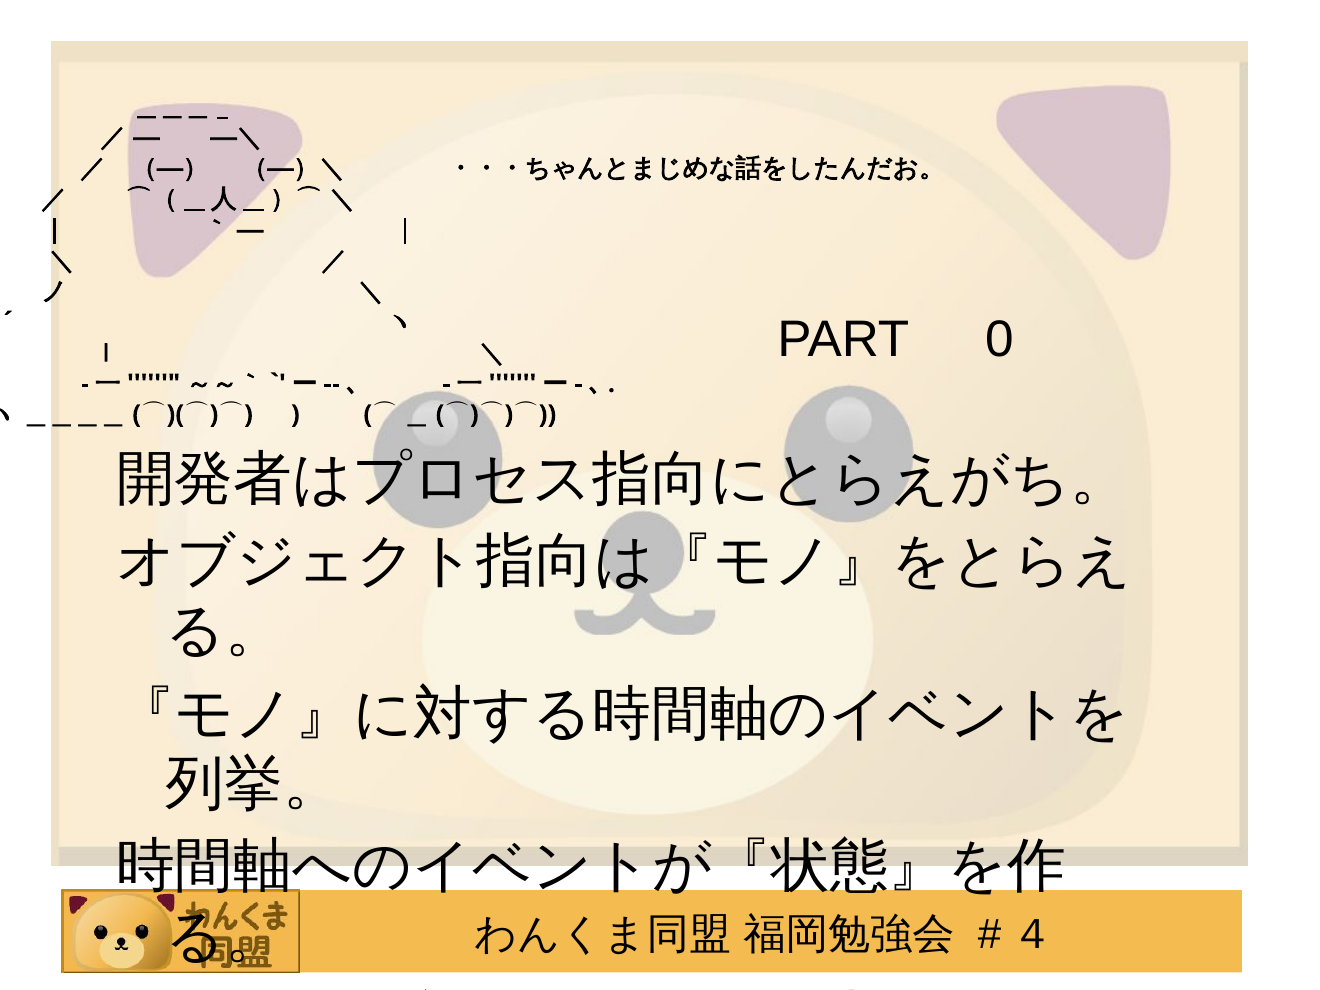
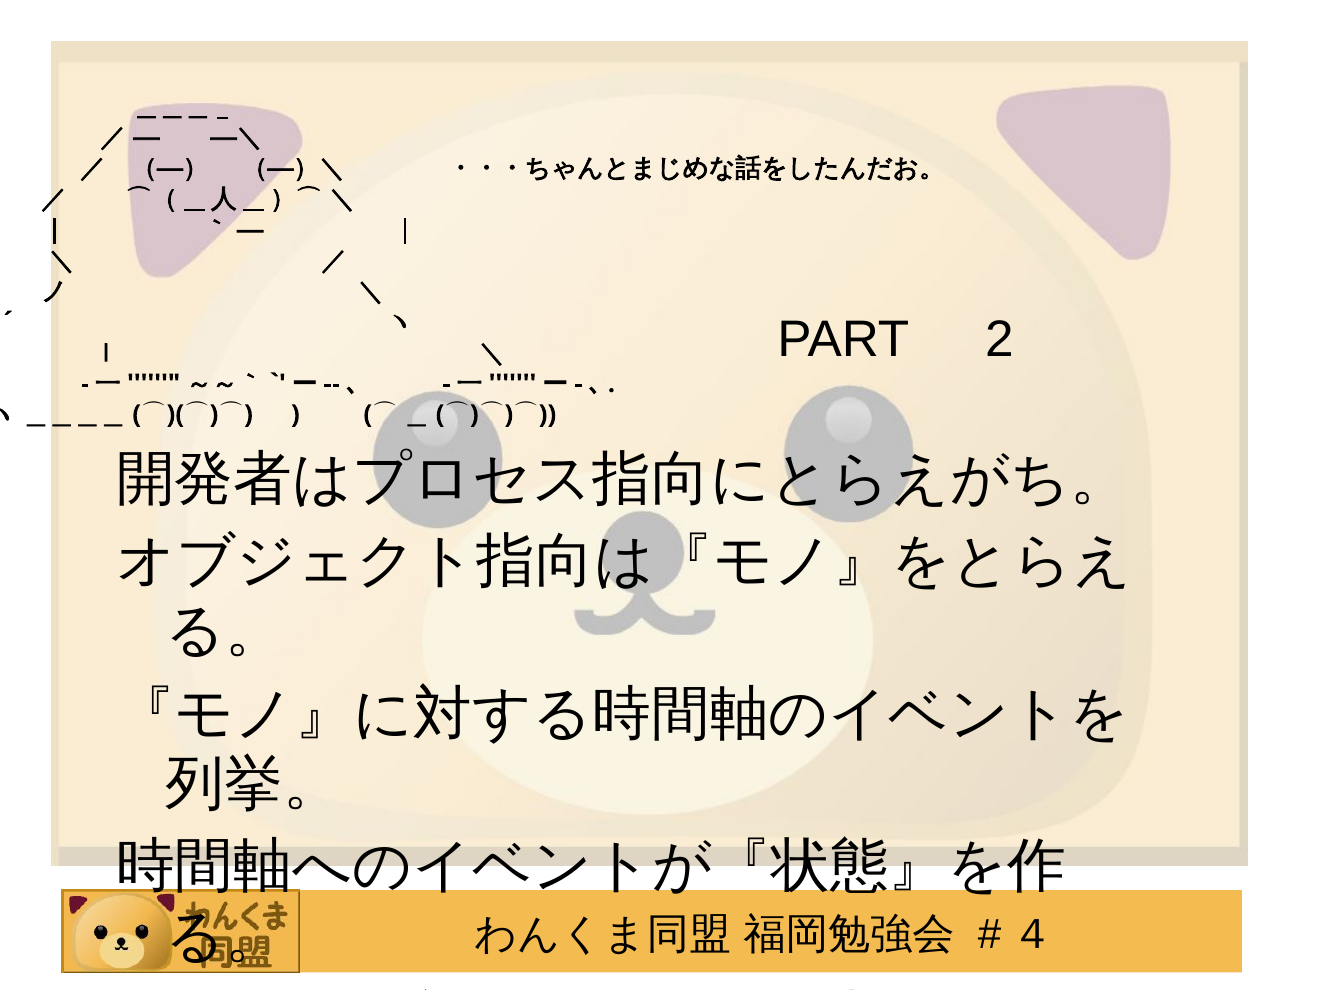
0: 0 -> 2 (999, 340)
